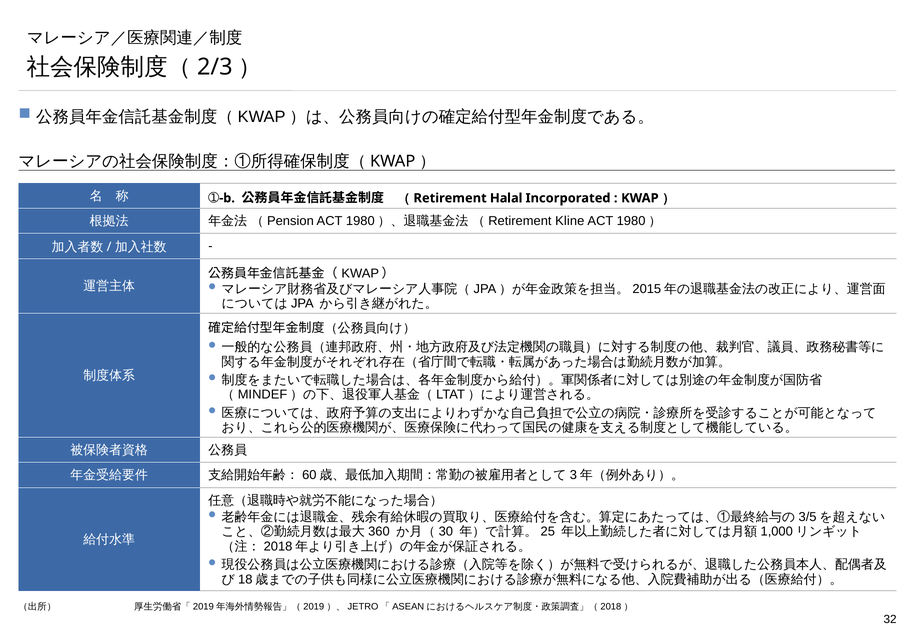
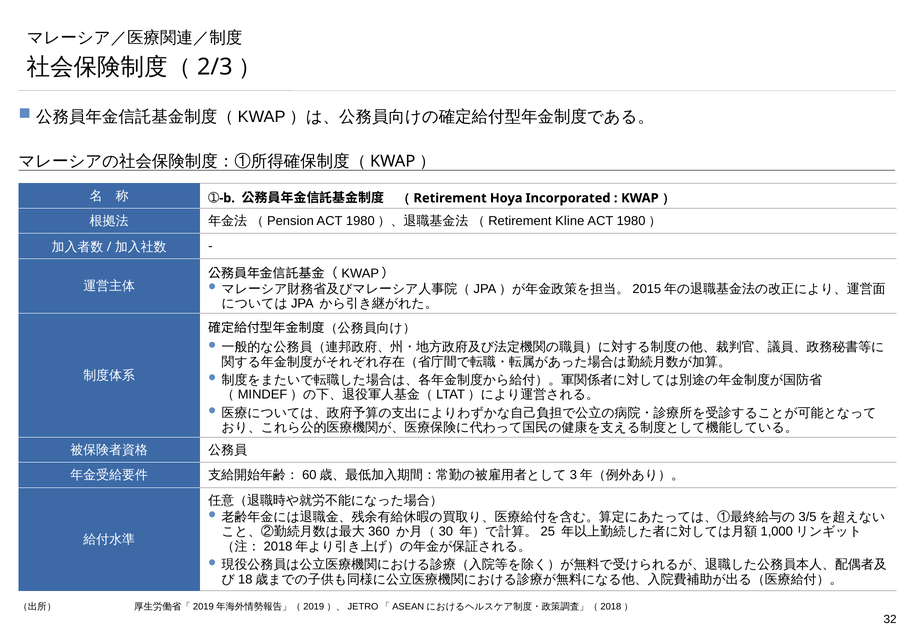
Halal: Halal -> Hoya (506, 198)
